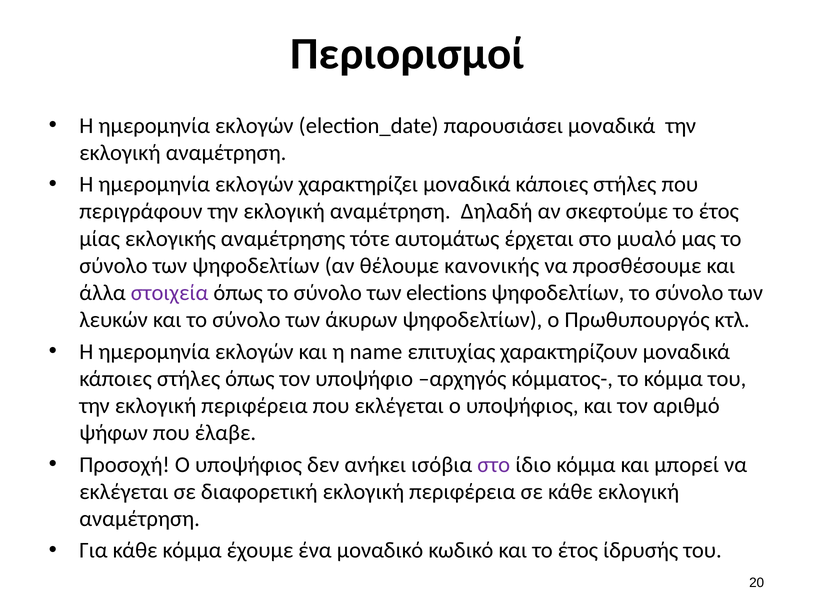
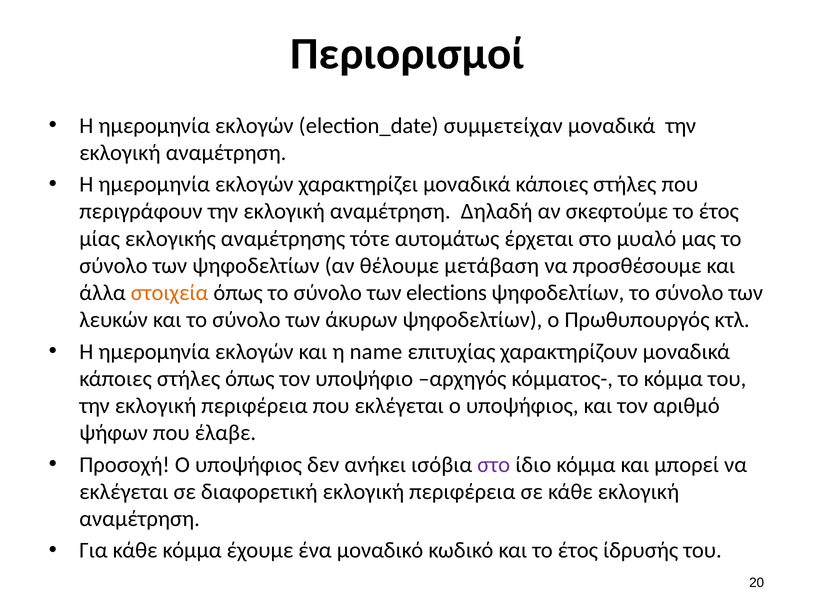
παρουσιάσει: παρουσιάσει -> συμμετείχαν (503, 126)
κανονικής: κανονικής -> μετάβαση (492, 266)
στοιχεία colour: purple -> orange (170, 293)
